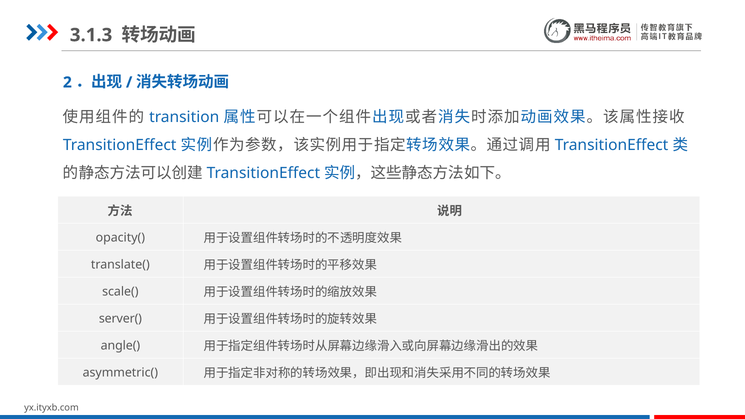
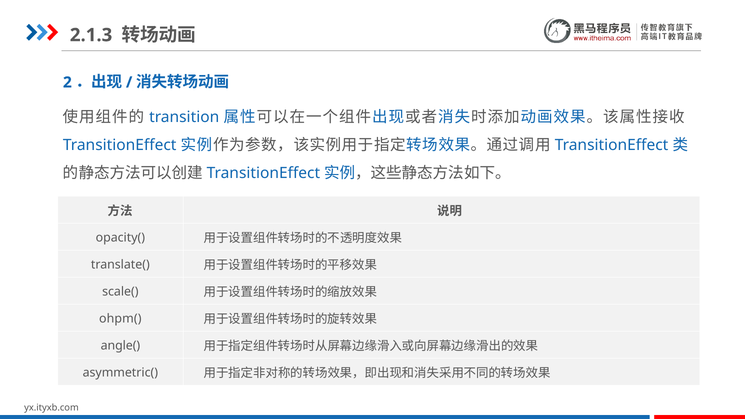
3.1.3: 3.1.3 -> 2.1.3 (91, 35)
server(: server( -> ohpm( (120, 319)
